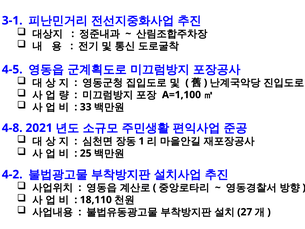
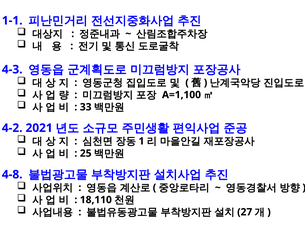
3-1: 3-1 -> 1-1 (12, 21)
4-5: 4-5 -> 4-3 (12, 69)
4-8: 4-8 -> 4-2 (12, 128)
4-2: 4-2 -> 4-8 (12, 174)
